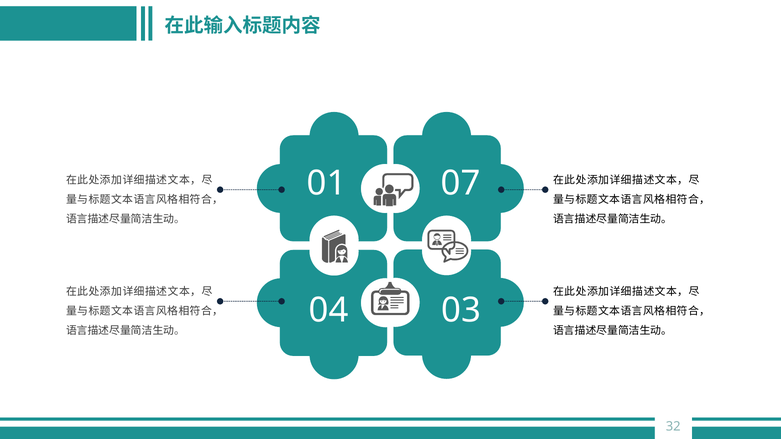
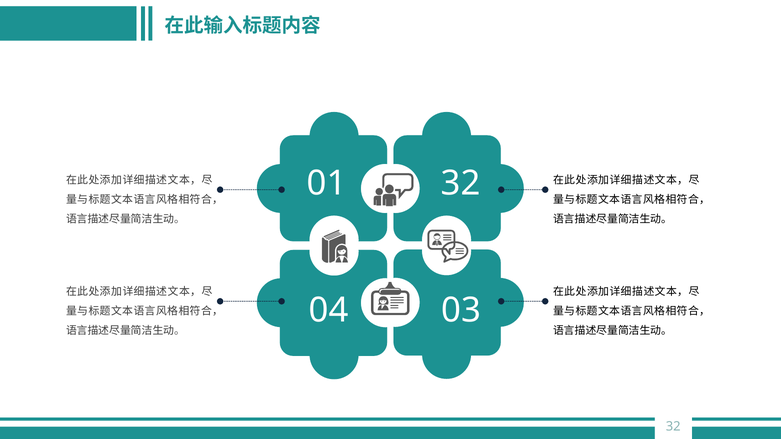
01 07: 07 -> 32 (461, 184)
